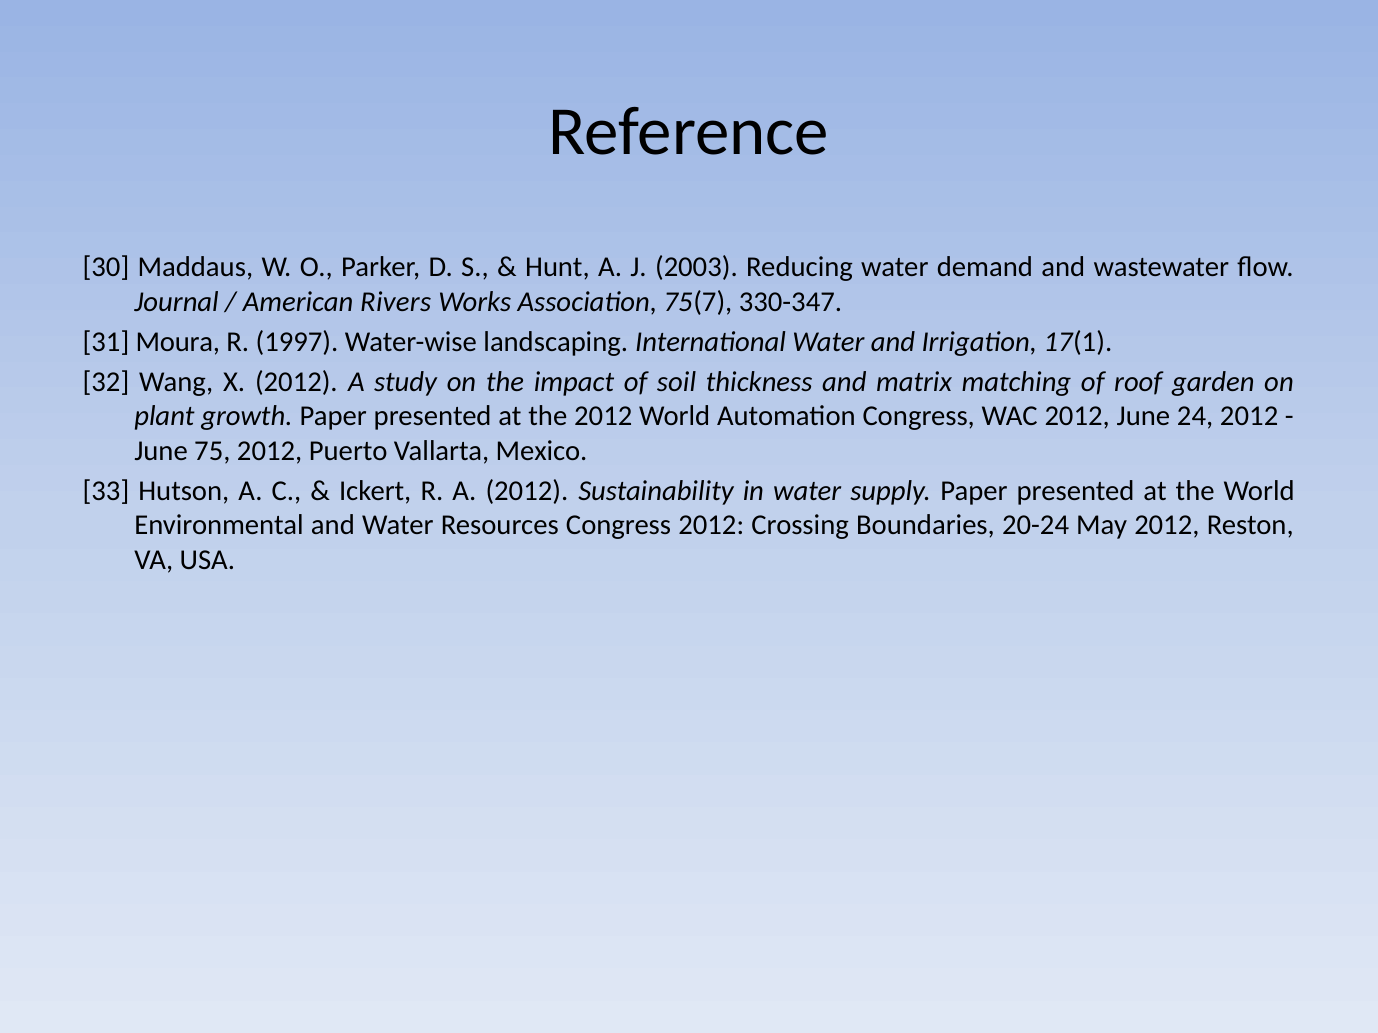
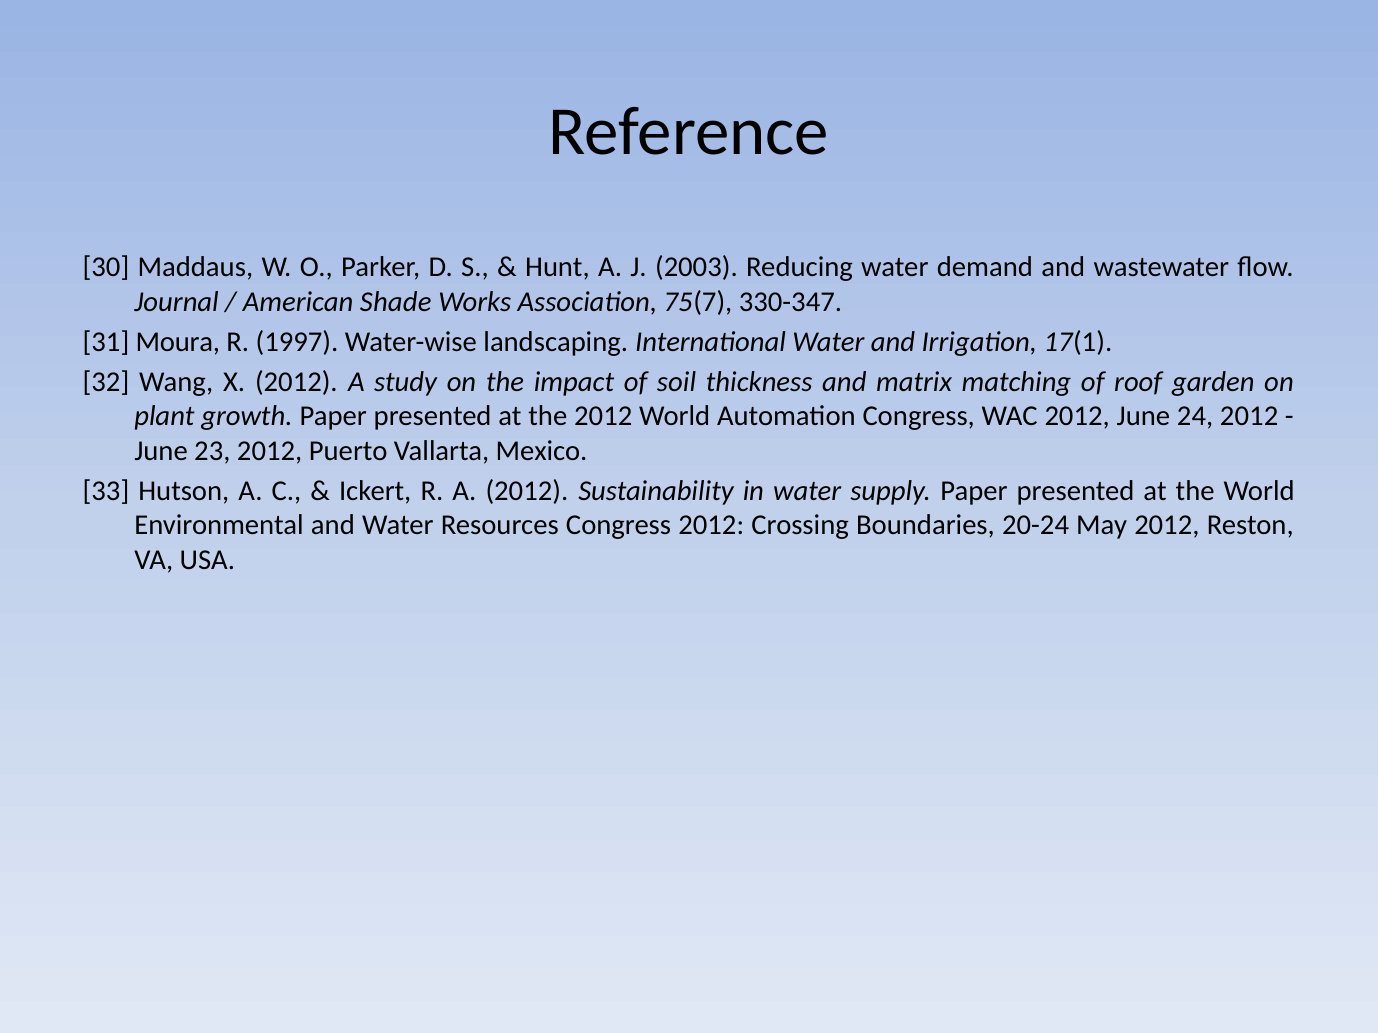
Rivers: Rivers -> Shade (396, 302)
75: 75 -> 23 (212, 451)
